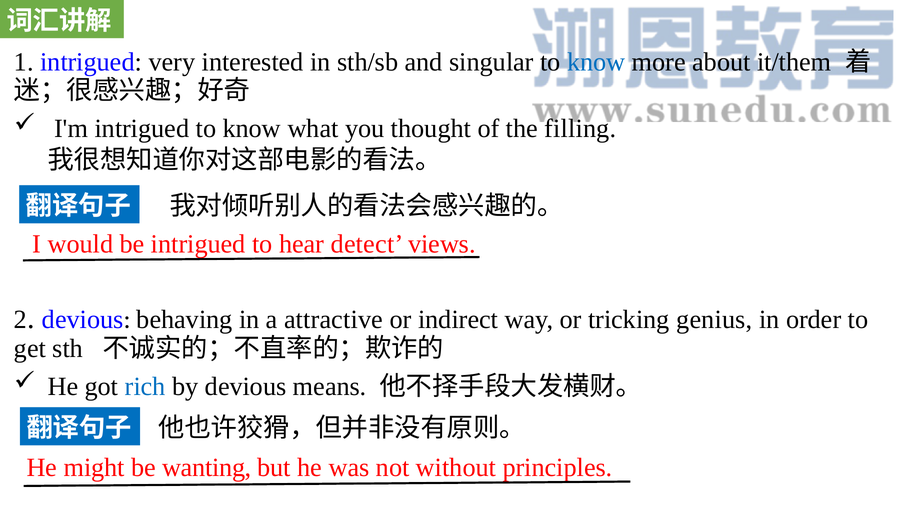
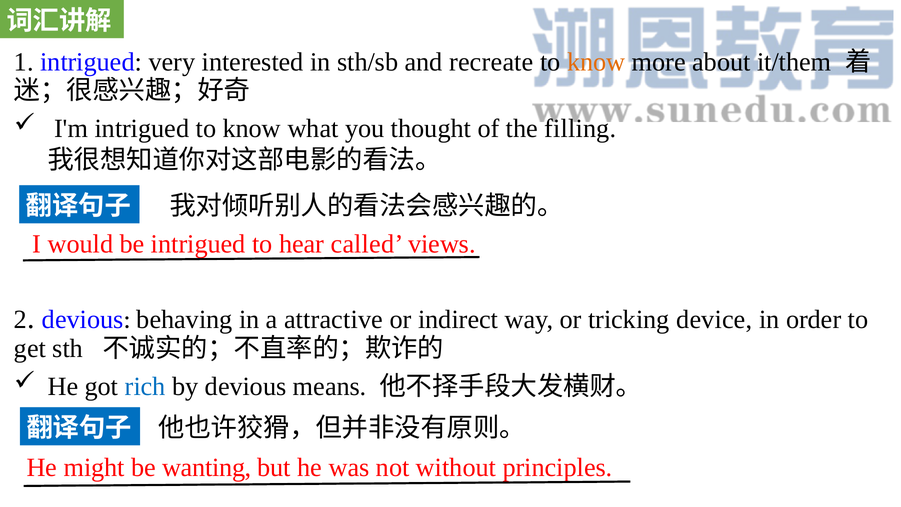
singular: singular -> recreate (491, 62)
know colour: blue -> orange (596, 62)
detect: detect -> called (367, 244)
genius: genius -> device (714, 319)
